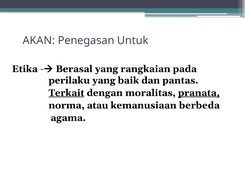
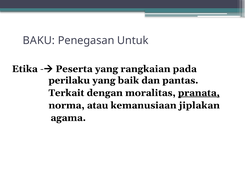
AKAN: AKAN -> BAKU (39, 40)
Berasal: Berasal -> Peserta (74, 69)
Terkait underline: present -> none (66, 93)
berbeda: berbeda -> jiplakan (199, 105)
